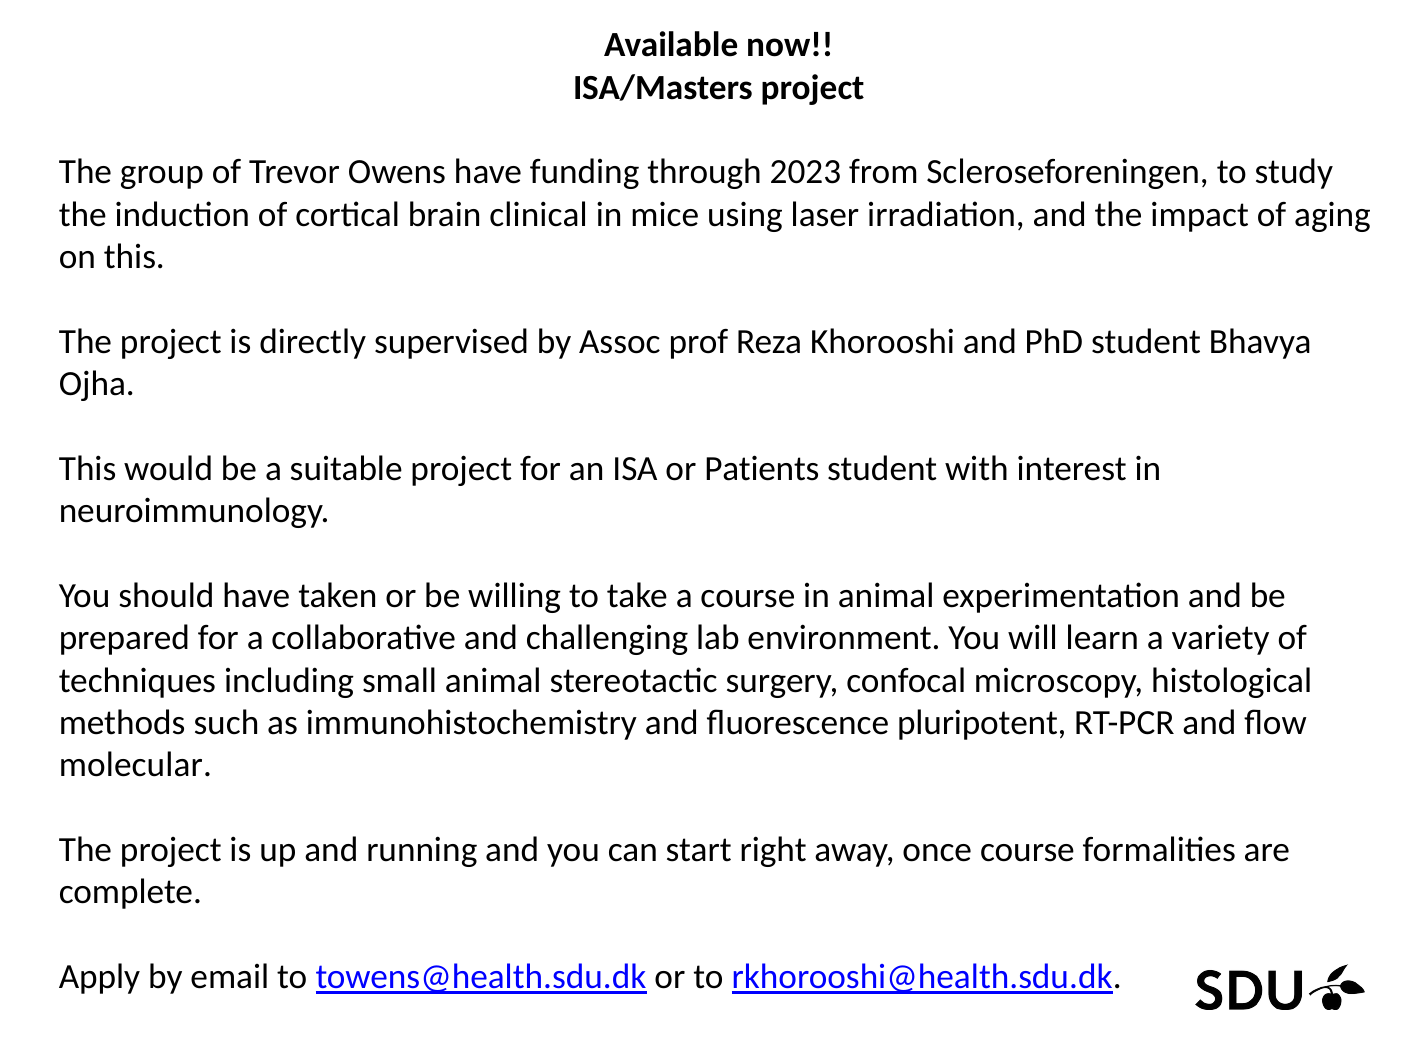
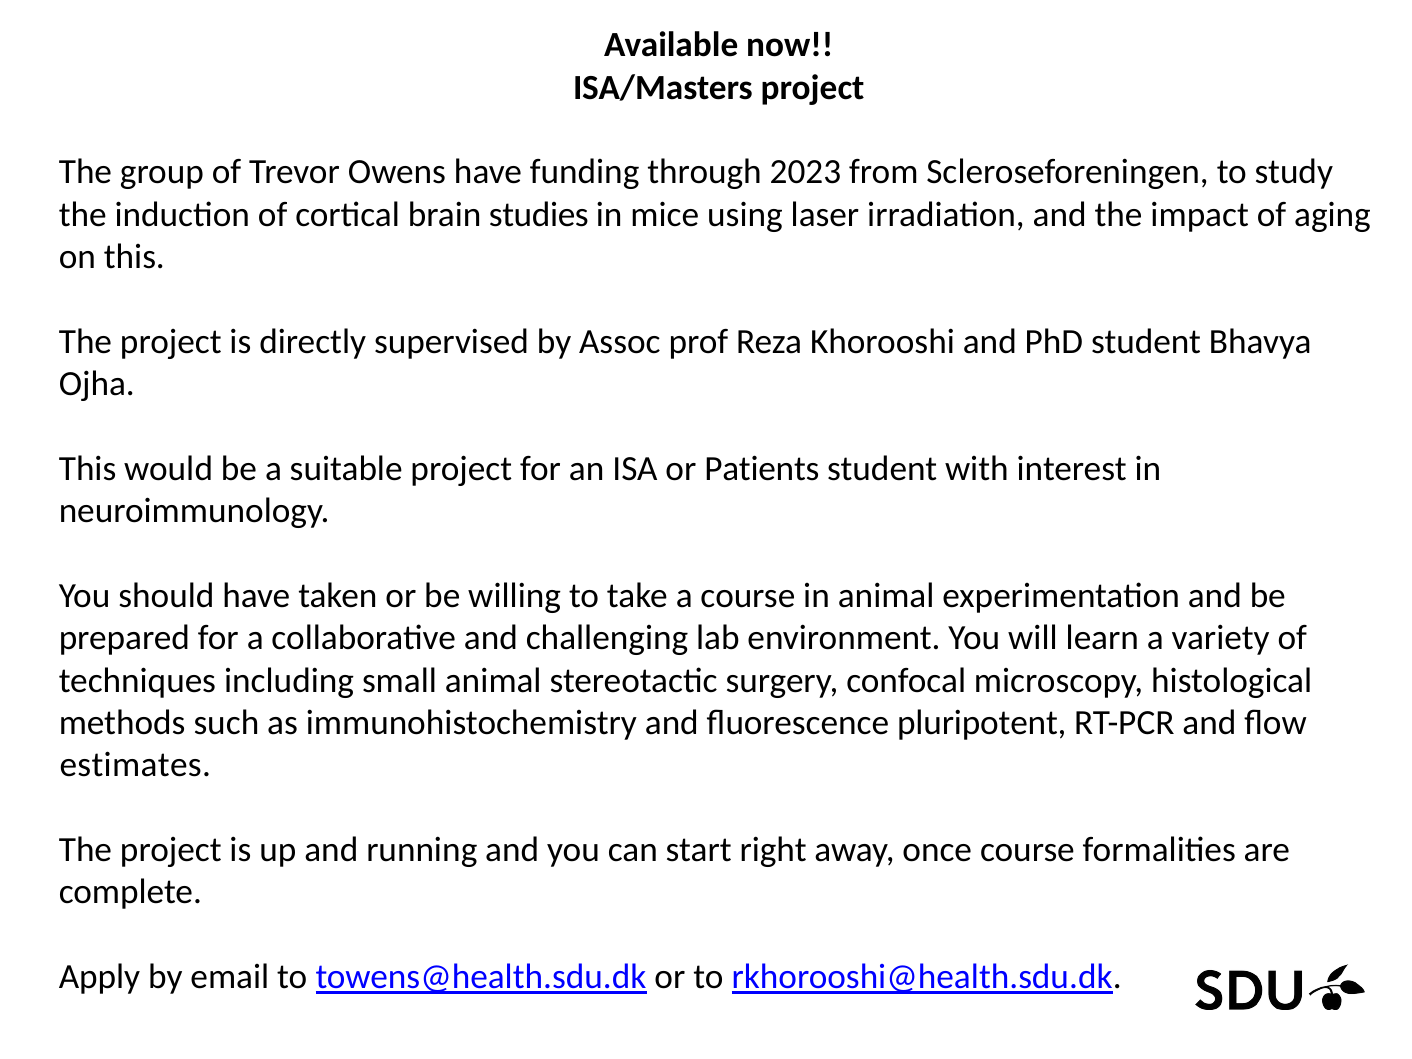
clinical: clinical -> studies (539, 214)
molecular: molecular -> estimates (135, 765)
